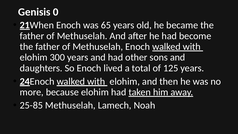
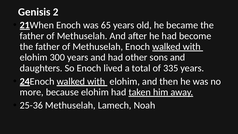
0: 0 -> 2 (56, 12)
125: 125 -> 335 (171, 68)
25-85: 25-85 -> 25-36 (31, 105)
